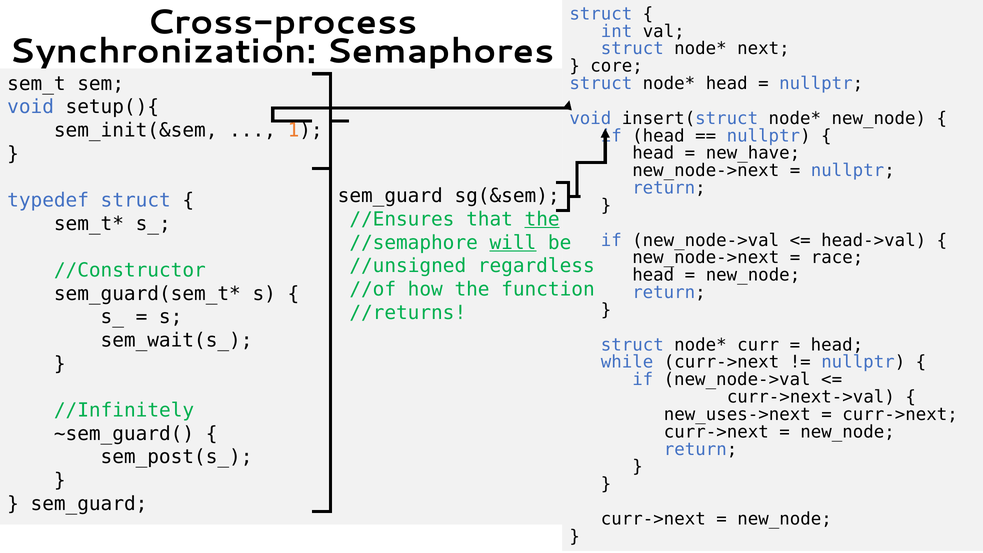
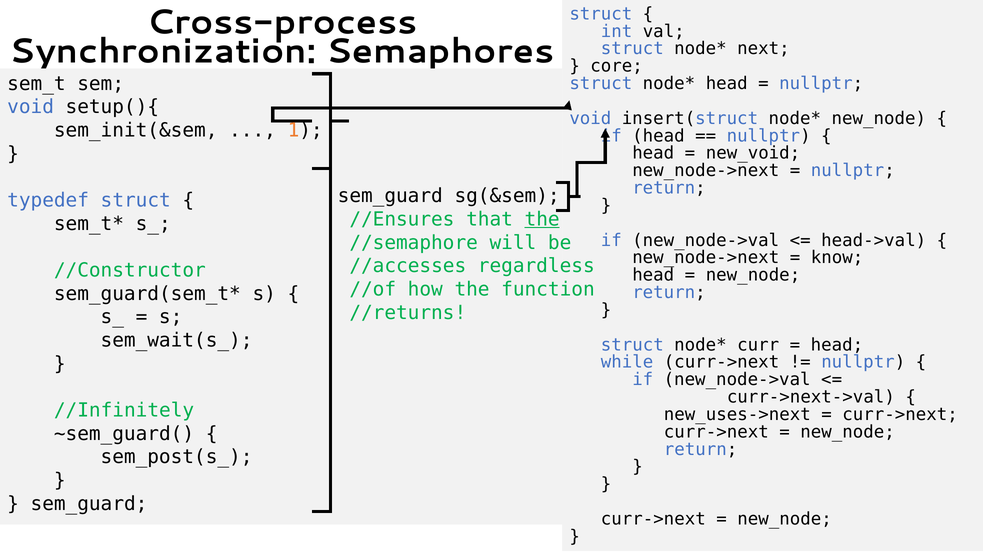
new_have: new_have -> new_void (753, 153)
will underline: present -> none (513, 243)
race: race -> know (837, 258)
//unsigned: //unsigned -> //accesses (408, 266)
